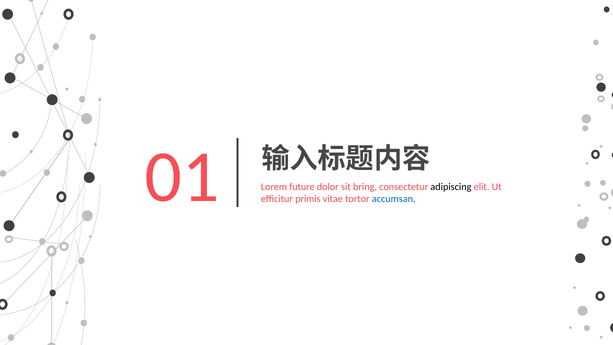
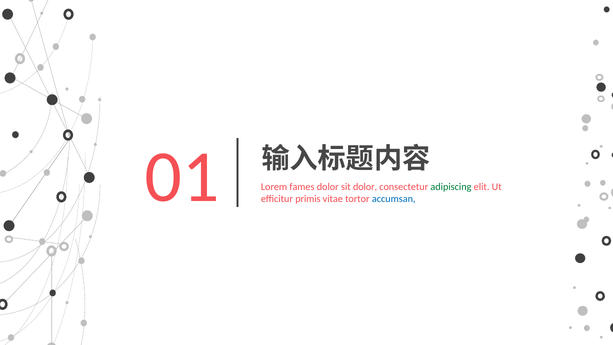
future: future -> fames (302, 187)
sit bring: bring -> dolor (365, 187)
adipiscing colour: black -> green (451, 187)
